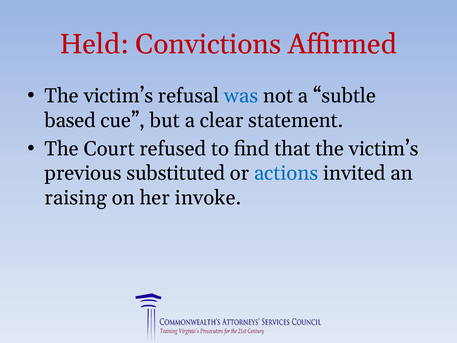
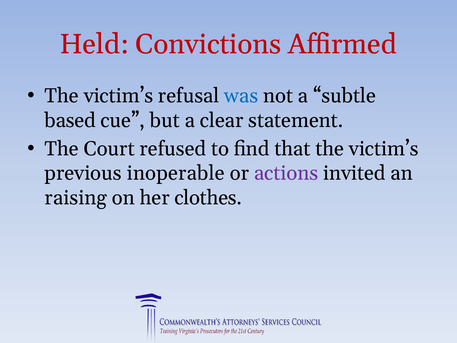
substituted: substituted -> inoperable (176, 173)
actions colour: blue -> purple (286, 173)
invoke: invoke -> clothes (208, 198)
